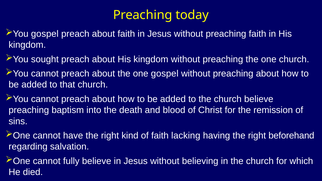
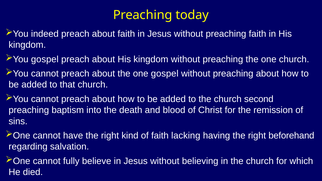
You gospel: gospel -> indeed (45, 34)
You sought: sought -> gospel (45, 59)
church believe: believe -> second (259, 99)
